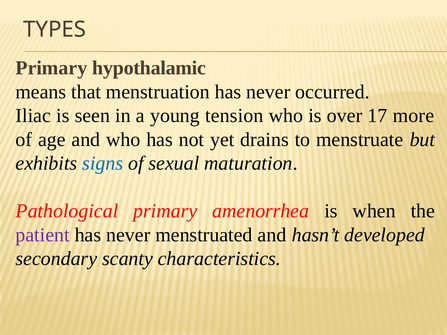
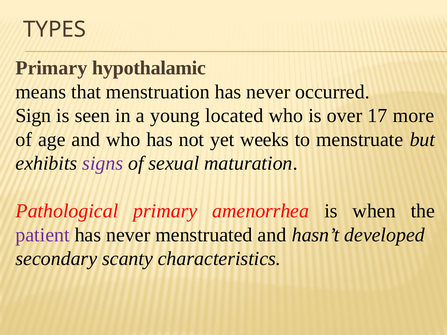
Iliac: Iliac -> Sign (33, 116)
tension: tension -> located (234, 116)
drains: drains -> weeks (265, 140)
signs colour: blue -> purple (103, 163)
